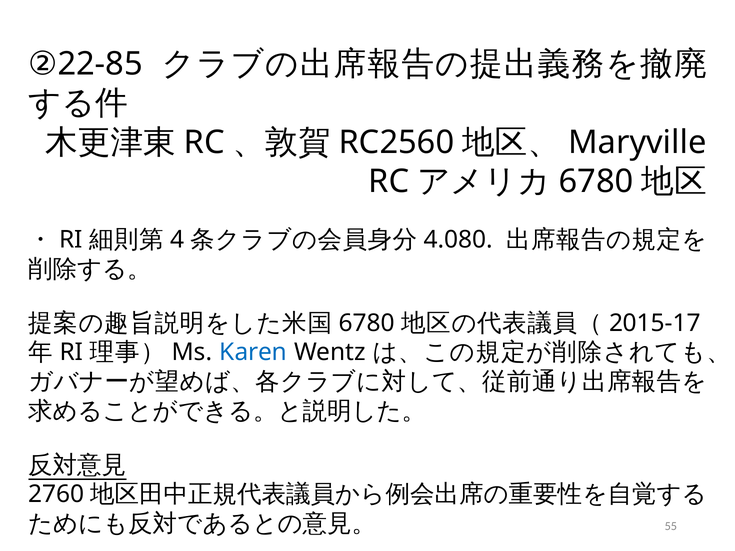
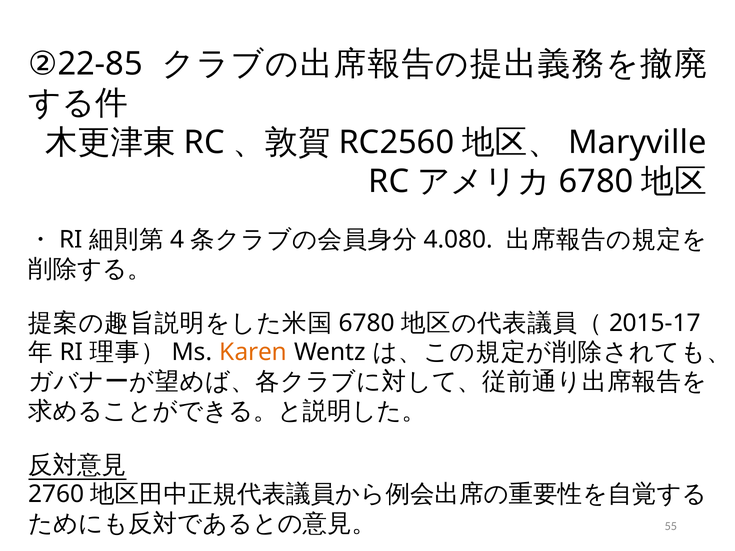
Karen colour: blue -> orange (253, 352)
